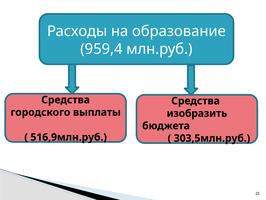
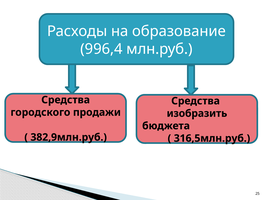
959,4: 959,4 -> 996,4 (101, 49)
выплаты: выплаты -> продажи (97, 112)
516,9млн.руб: 516,9млн.руб -> 382,9млн.руб (69, 137)
303,5млн.руб: 303,5млн.руб -> 316,5млн.руб (212, 138)
